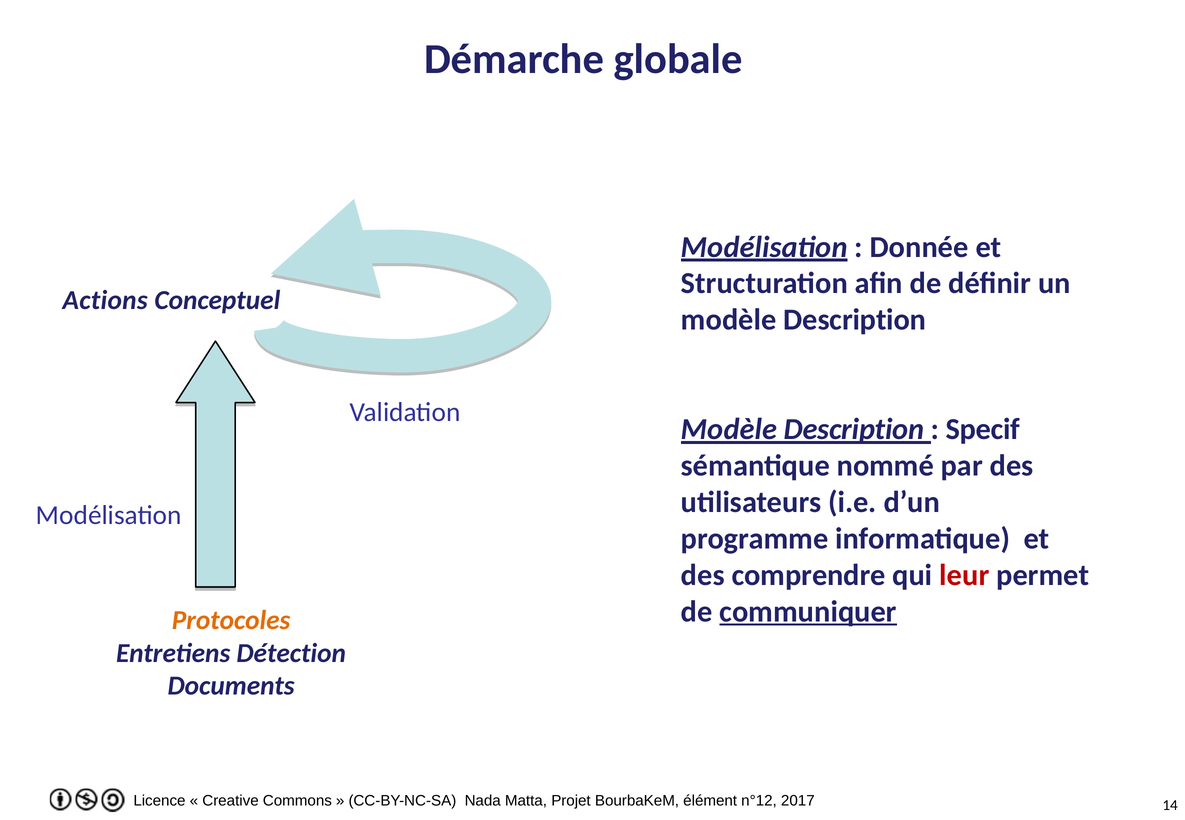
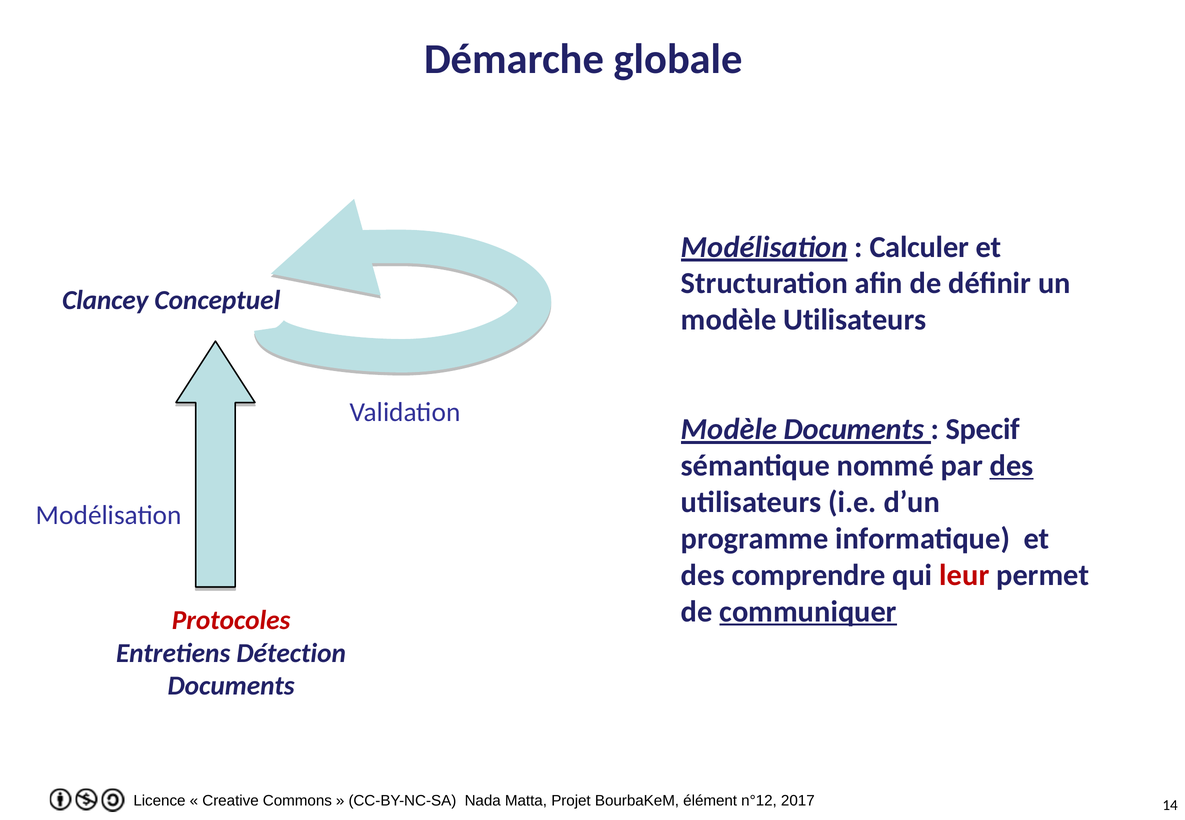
Donnée: Donnée -> Calculer (919, 247)
Actions: Actions -> Clancey (105, 300)
Description: Description -> Utilisateurs (855, 320)
Description: Description -> Documents (854, 429)
des underline: none -> present (1012, 466)
Protocoles colour: orange -> red (231, 621)
